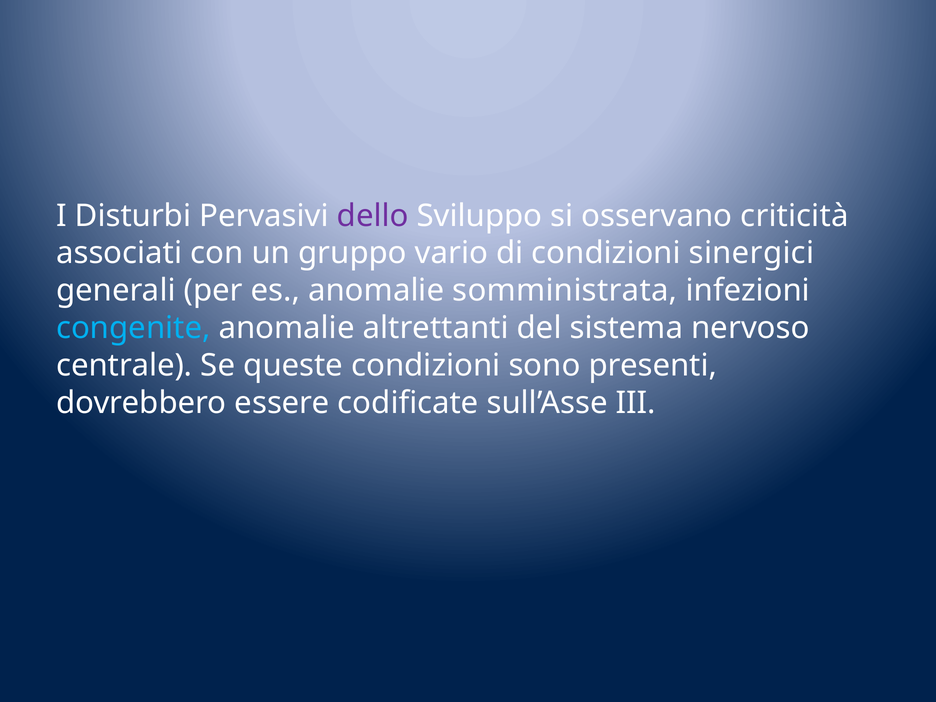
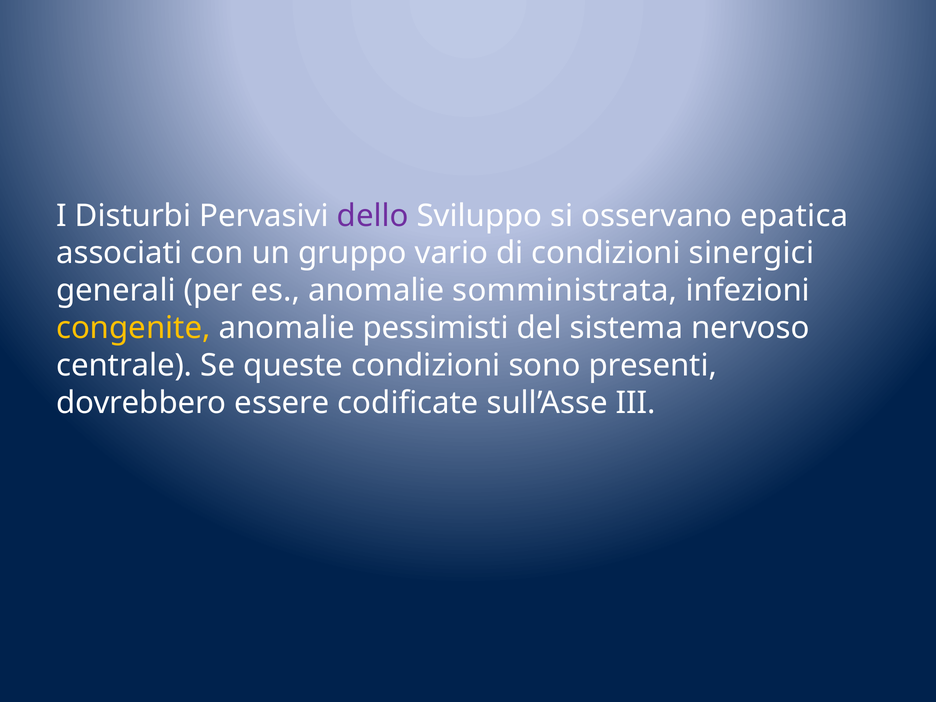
criticità: criticità -> epatica (794, 216)
congenite colour: light blue -> yellow (133, 328)
altrettanti: altrettanti -> pessimisti (436, 328)
